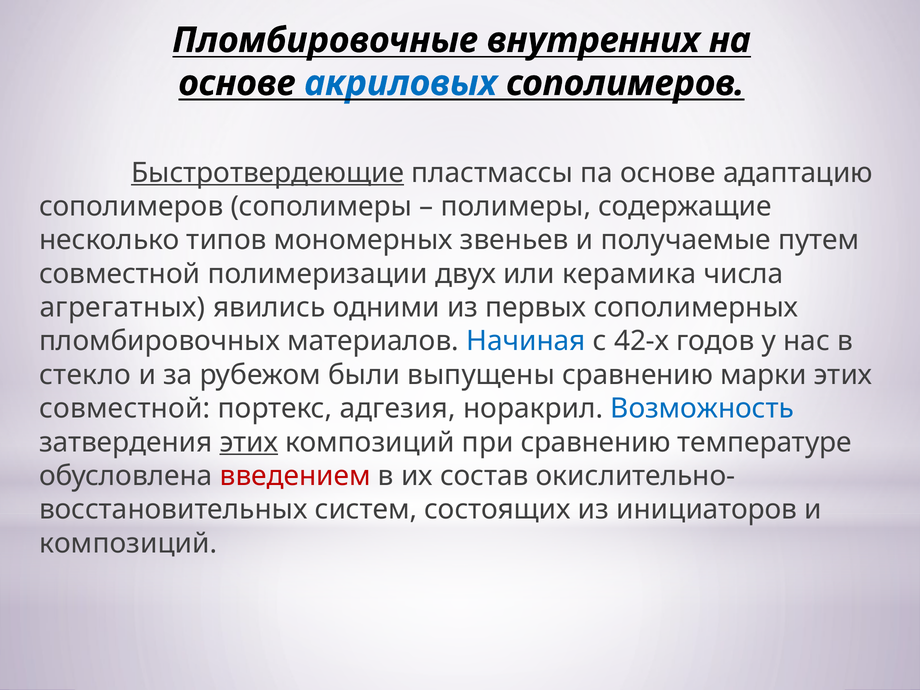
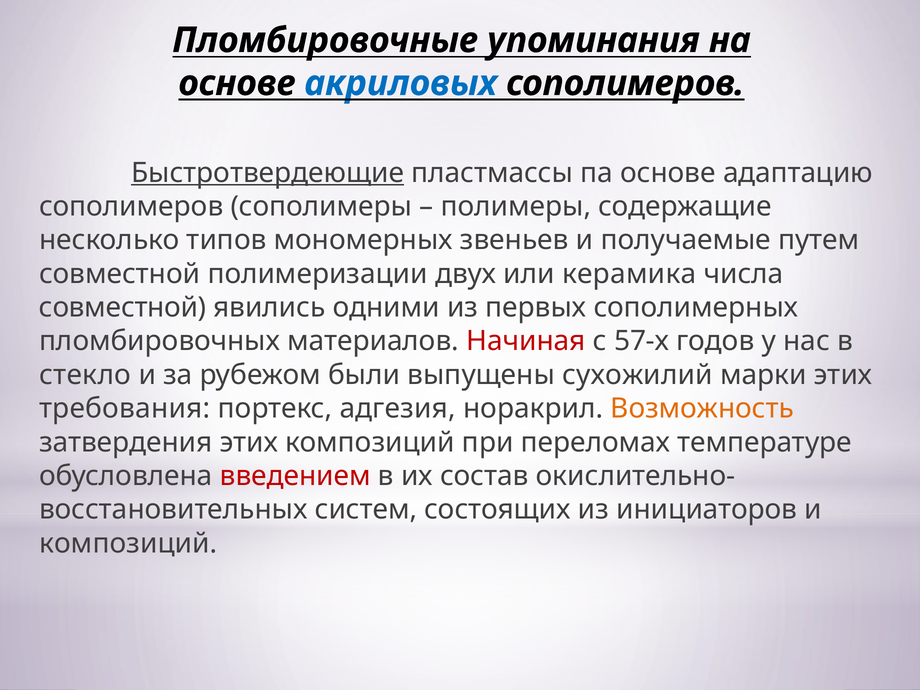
внутренних: внутренних -> упоминания (593, 40)
агрегатных: агрегатных -> совместной (123, 308)
Начиная colour: blue -> red (526, 341)
42-х: 42-х -> 57-х (642, 341)
выпущены сравнению: сравнению -> сухожилий (638, 375)
совместной: совместной -> требования (125, 409)
Возможность colour: blue -> orange (702, 409)
этих underline: present -> none (249, 442)
при сравнению: сравнению -> переломах (596, 442)
